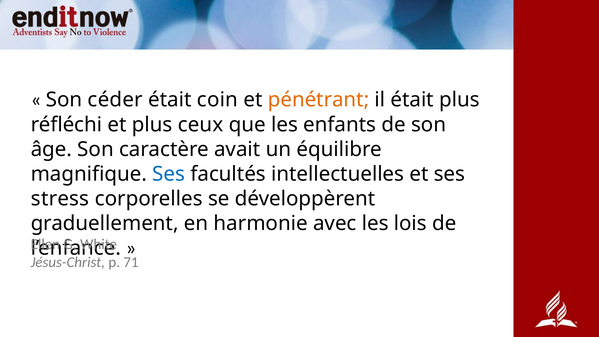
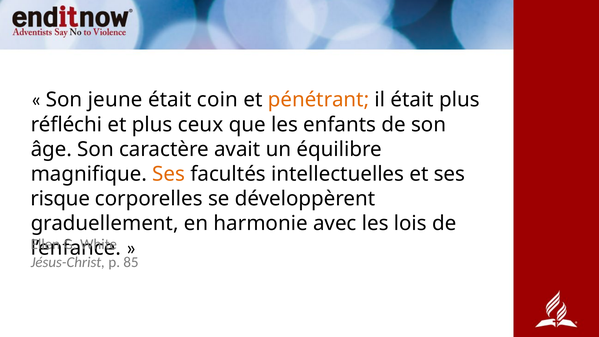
céder: céder -> jeune (115, 100)
Ses colour: blue -> orange (169, 174)
stress: stress -> risque (60, 199)
71: 71 -> 85 (131, 262)
